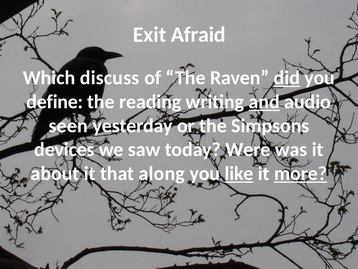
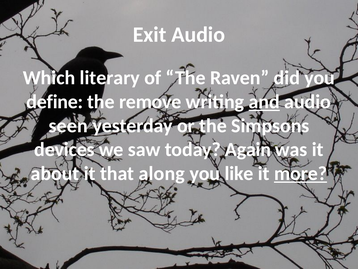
Exit Afraid: Afraid -> Audio (198, 35)
discuss: discuss -> literary (110, 78)
did underline: present -> none (287, 78)
reading: reading -> remove (150, 102)
Were: Were -> Again (248, 149)
like underline: present -> none (239, 173)
